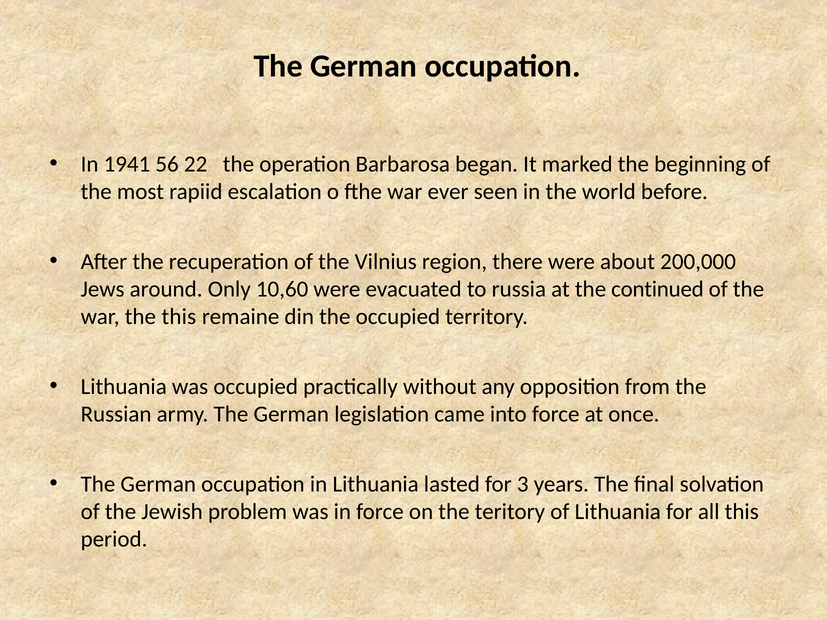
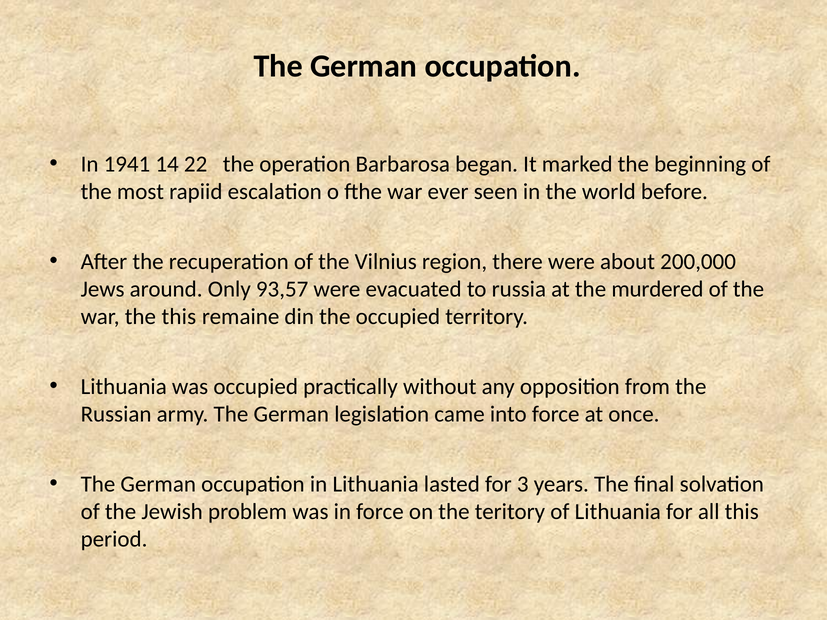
56: 56 -> 14 (167, 164)
10,60: 10,60 -> 93,57 (282, 289)
continued: continued -> murdered (657, 289)
